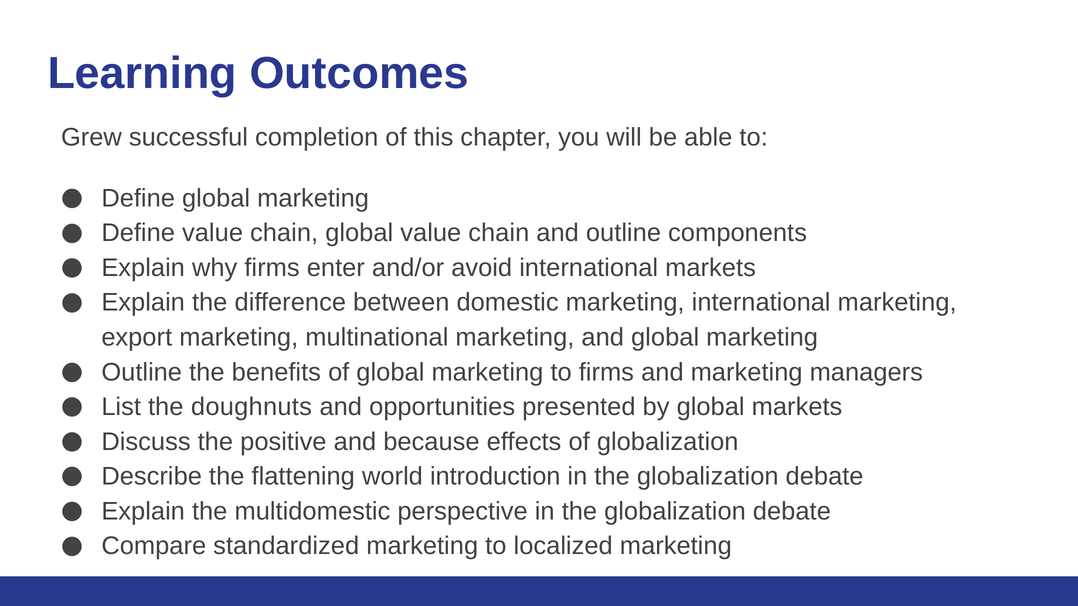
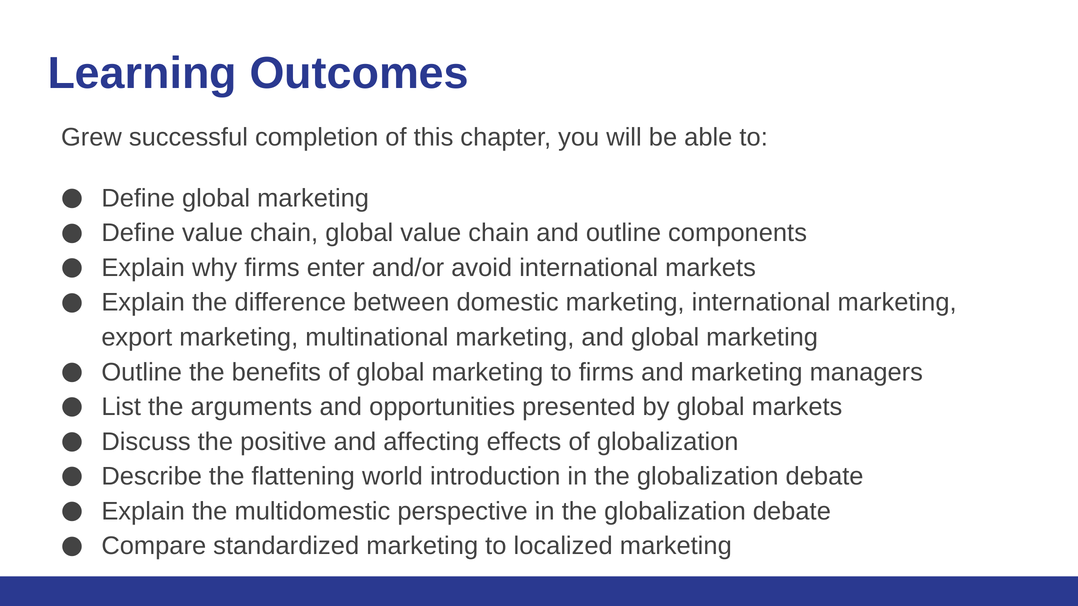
doughnuts: doughnuts -> arguments (251, 407)
because: because -> affecting (431, 442)
